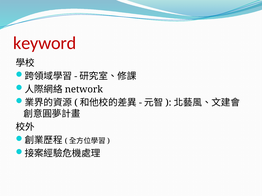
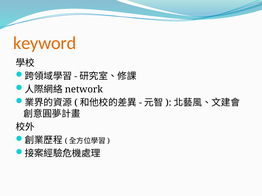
keyword colour: red -> orange (45, 43)
